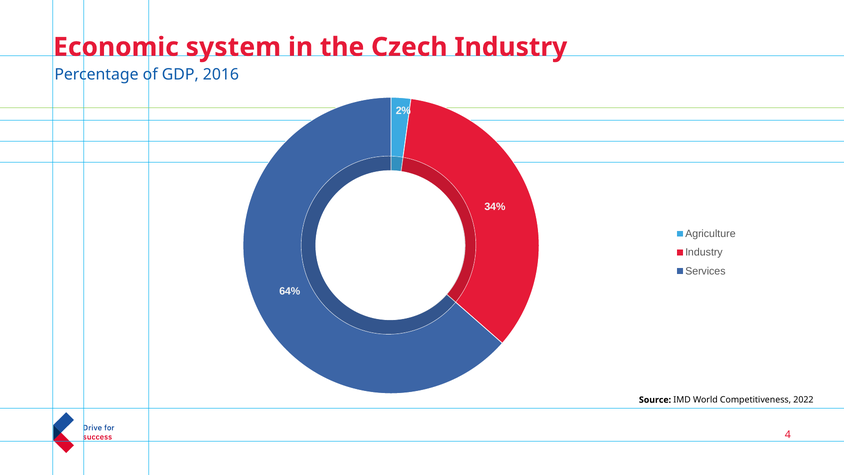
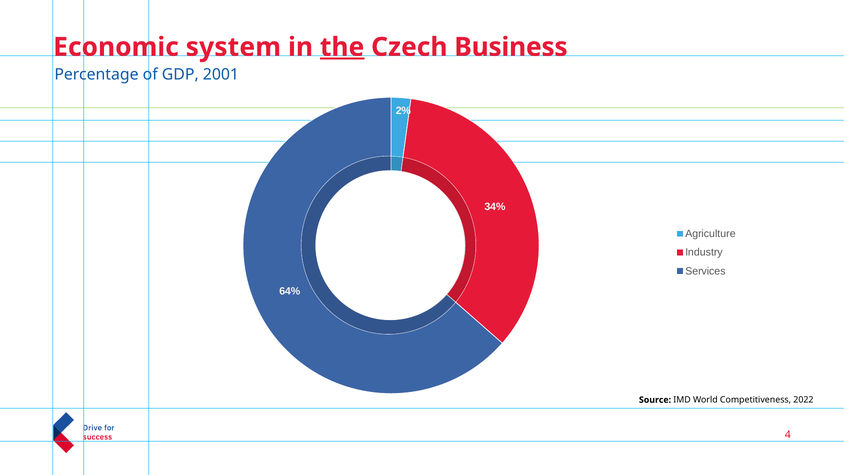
the underline: none -> present (342, 47)
Czech Industry: Industry -> Business (511, 47)
2016: 2016 -> 2001 (221, 74)
